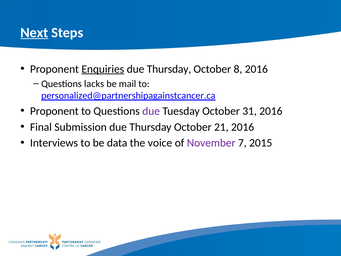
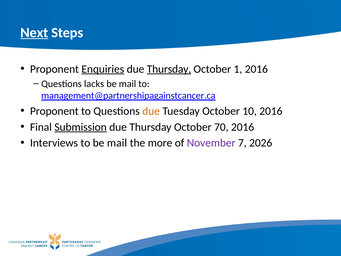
Thursday underline: none -> present (169, 69)
8: 8 -> 1 (238, 69)
personalized@partnershipagainstcancer.ca: personalized@partnershipagainstcancer.ca -> management@partnershipagainstcancer.ca (128, 96)
due colour: purple -> orange (151, 111)
31: 31 -> 10 (250, 111)
Submission underline: none -> present (81, 127)
21: 21 -> 70 (221, 127)
to be data: data -> mail (117, 143)
voice: voice -> more (160, 143)
2015: 2015 -> 2026 (261, 143)
